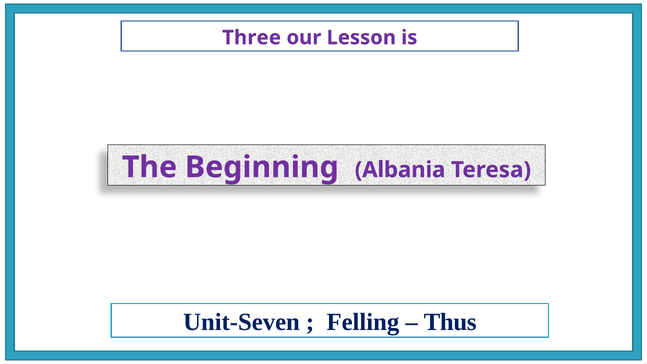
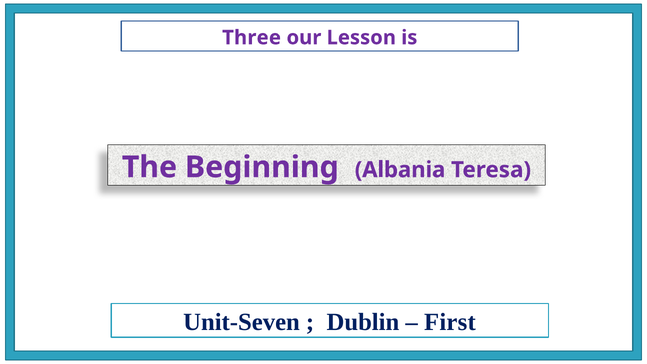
Felling: Felling -> Dublin (363, 322)
Thus: Thus -> First (450, 322)
